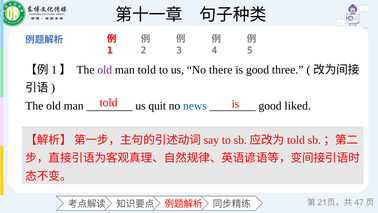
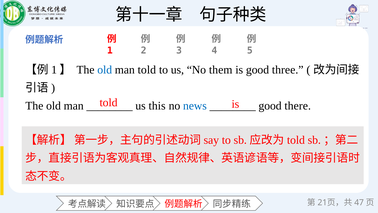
old colour: purple -> blue (105, 70)
there: there -> them (221, 70)
quit: quit -> this (157, 106)
liked: liked -> there (298, 106)
